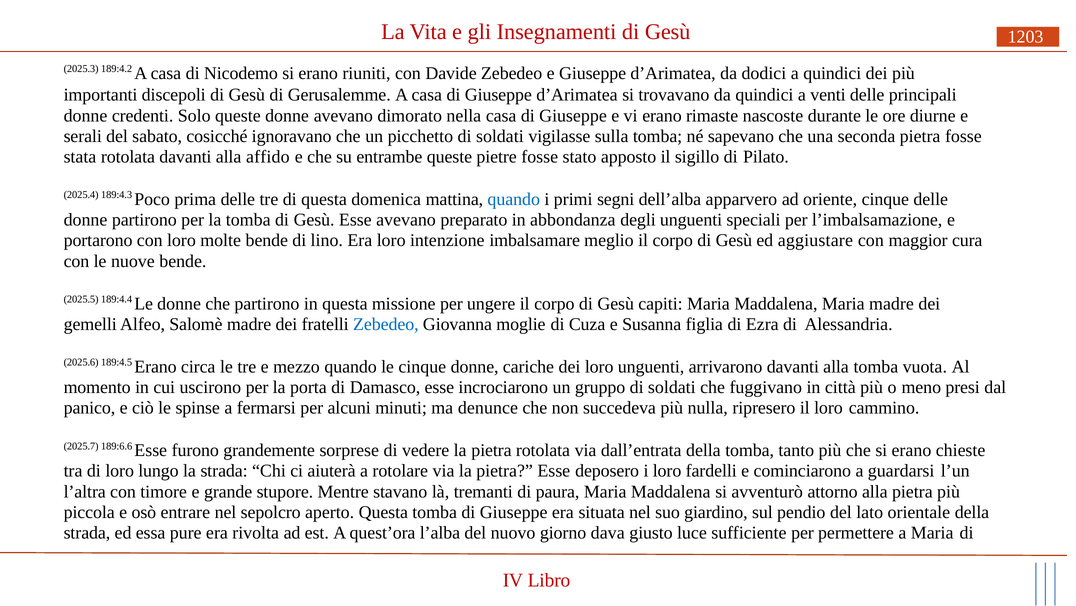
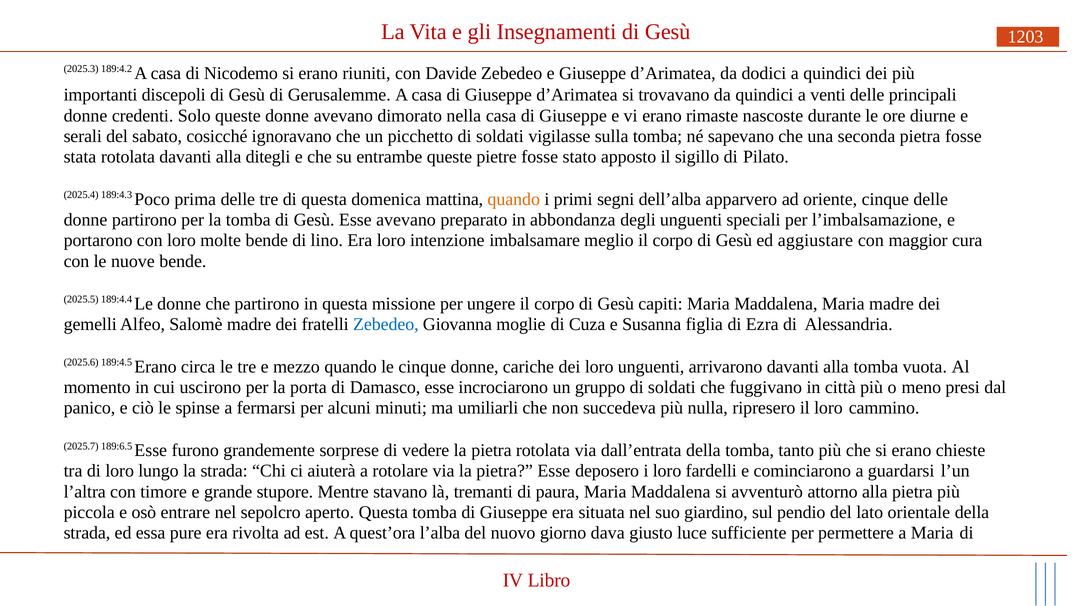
affido: affido -> ditegli (268, 157)
quando colour: blue -> orange (514, 199)
denunce: denunce -> umiliarli (488, 408)
189:6.6: 189:6.6 -> 189:6.5 (117, 446)
